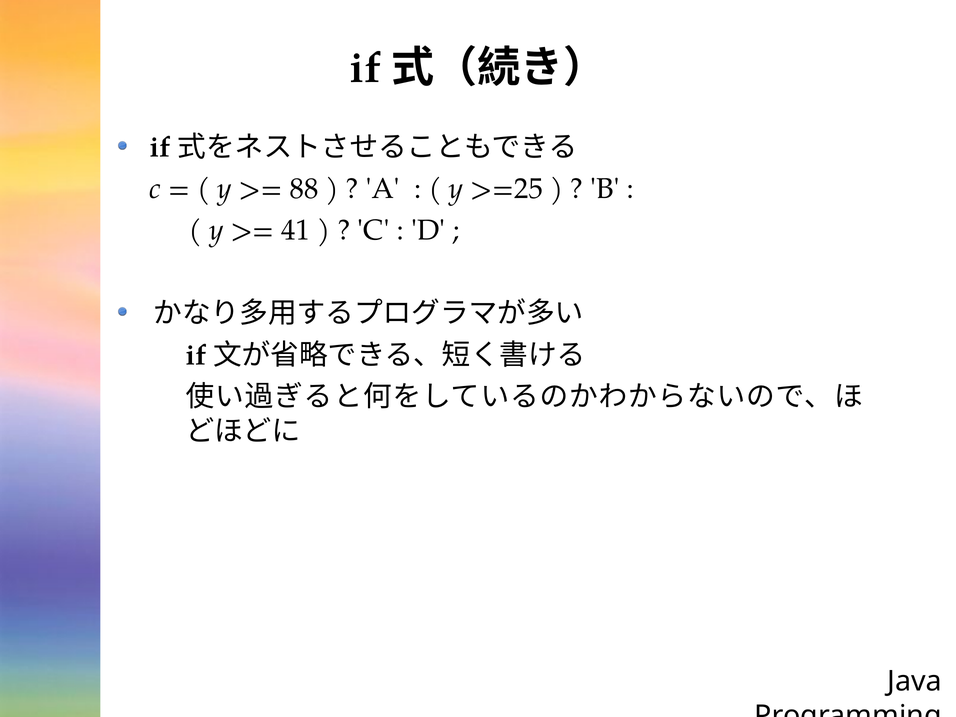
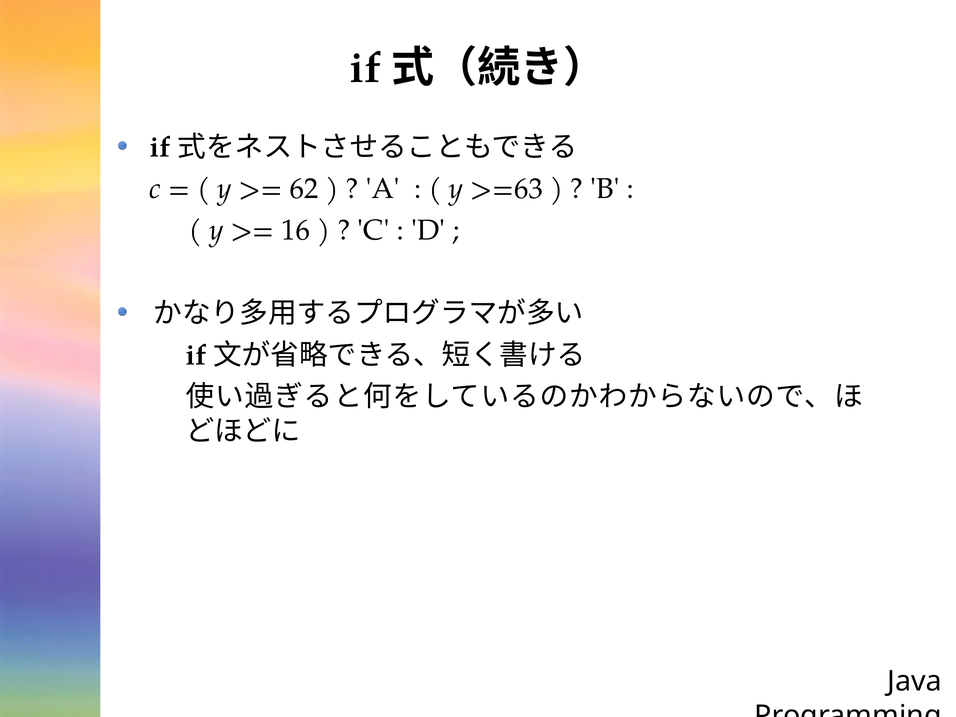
88: 88 -> 62 (304, 189)
>=25: >=25 -> >=63 (507, 189)
41: 41 -> 16 (296, 230)
